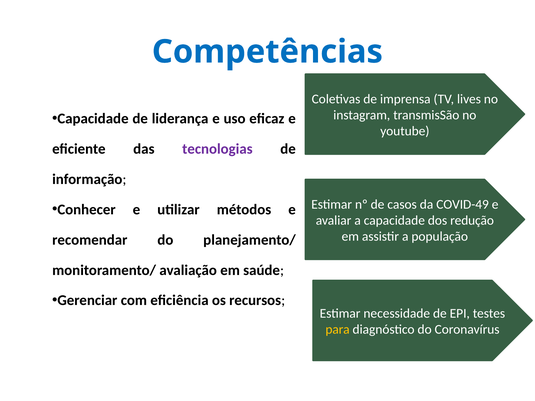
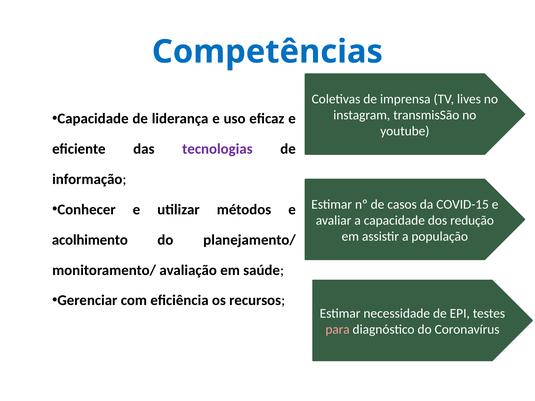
COVID-49: COVID-49 -> COVID-15 (463, 204)
recomendar: recomendar -> acolhimento (90, 240)
para colour: yellow -> pink (338, 330)
